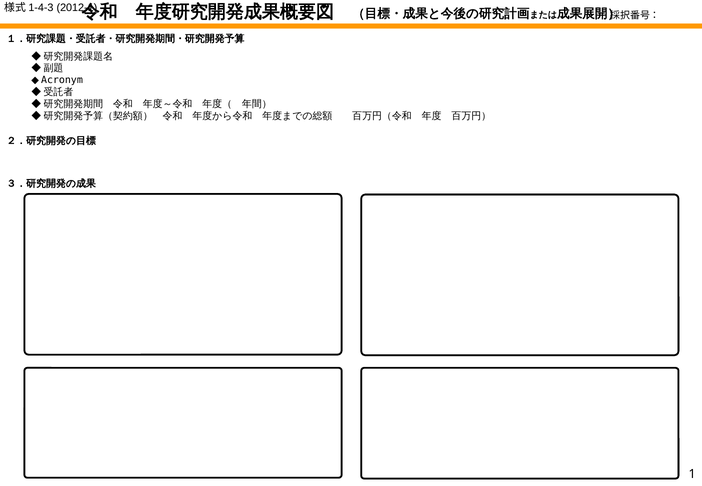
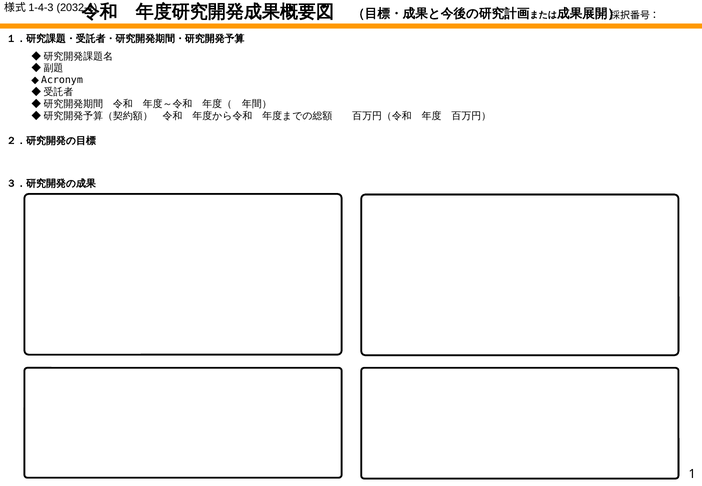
2012-1: 2012-1 -> 2032-1 (77, 7)
